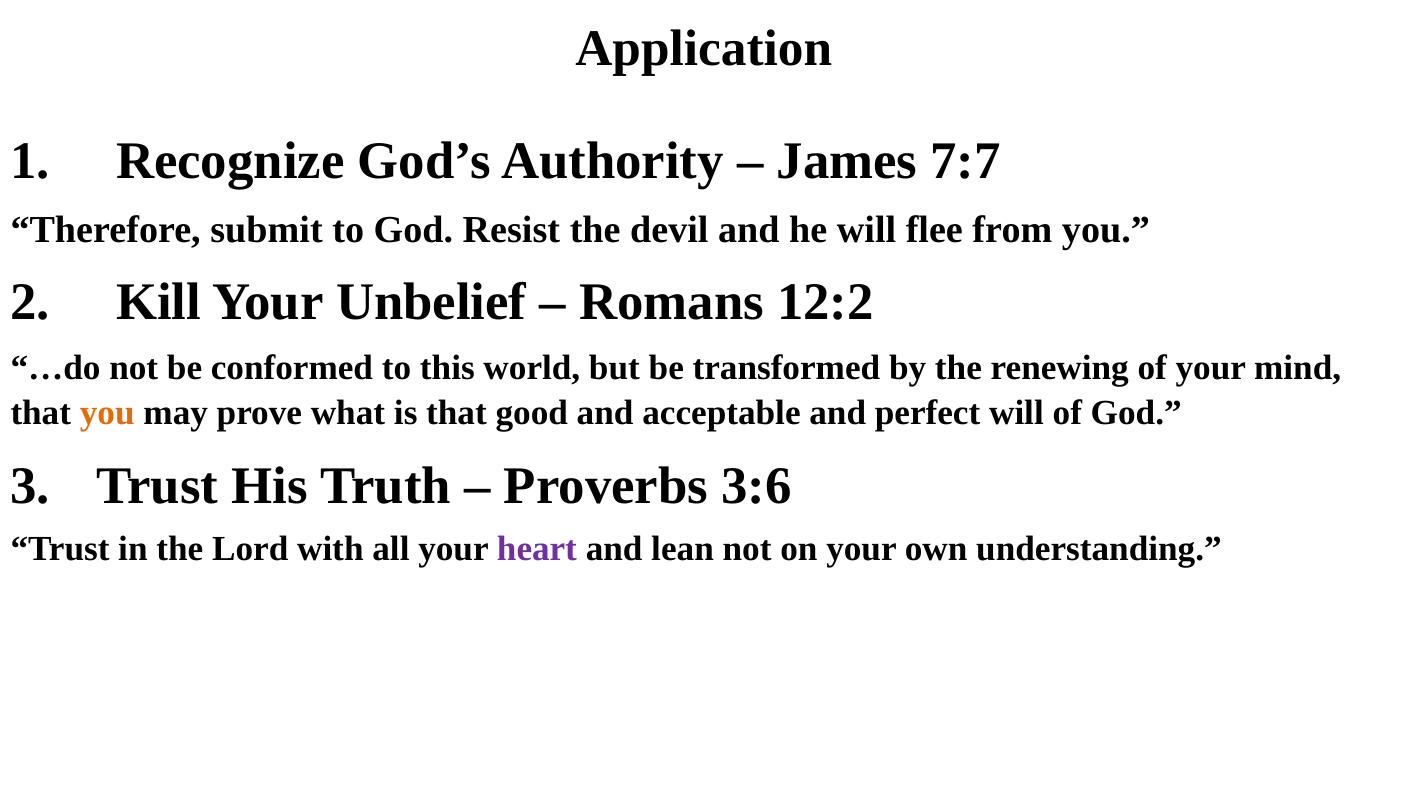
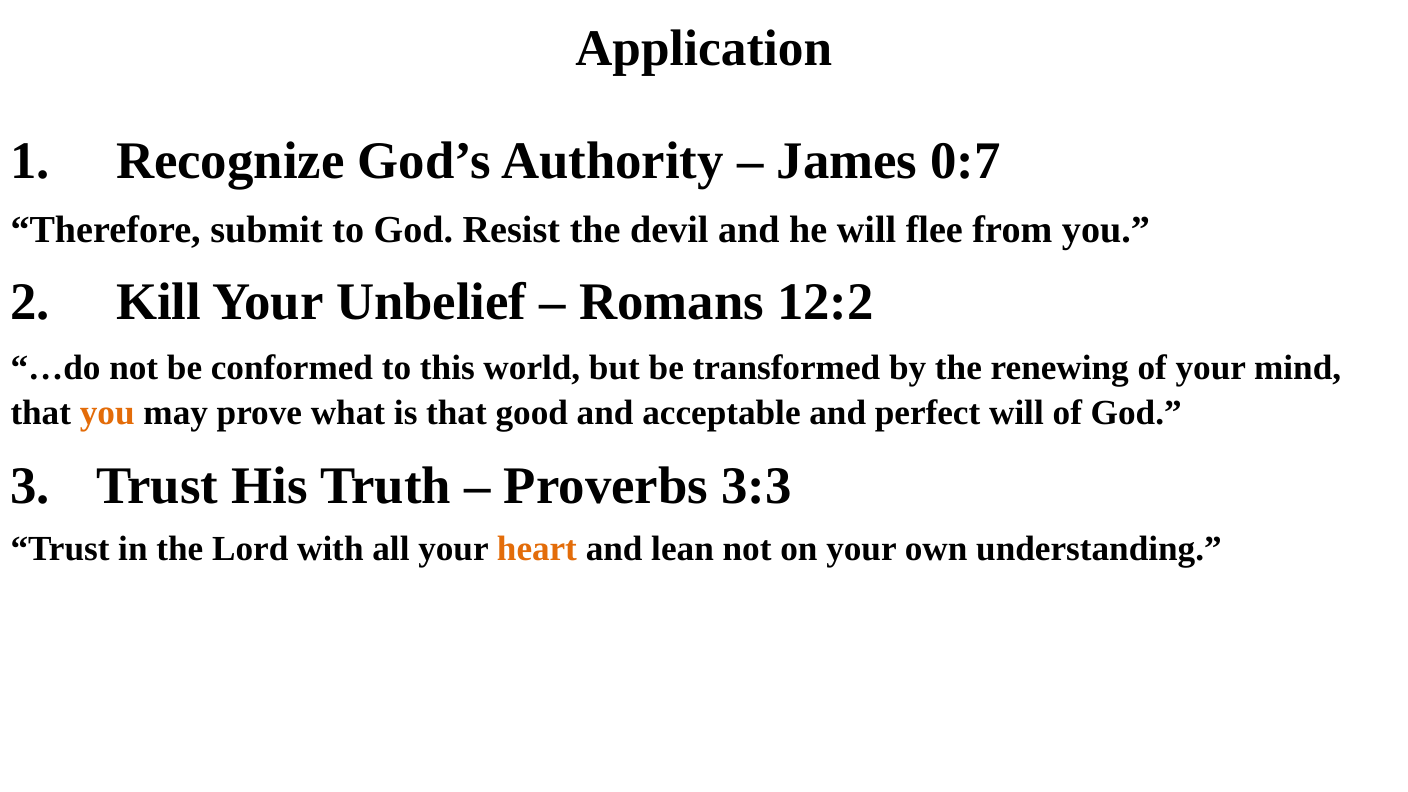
7:7: 7:7 -> 0:7 (966, 162)
3:6: 3:6 -> 3:3 (756, 486)
heart colour: purple -> orange (537, 549)
